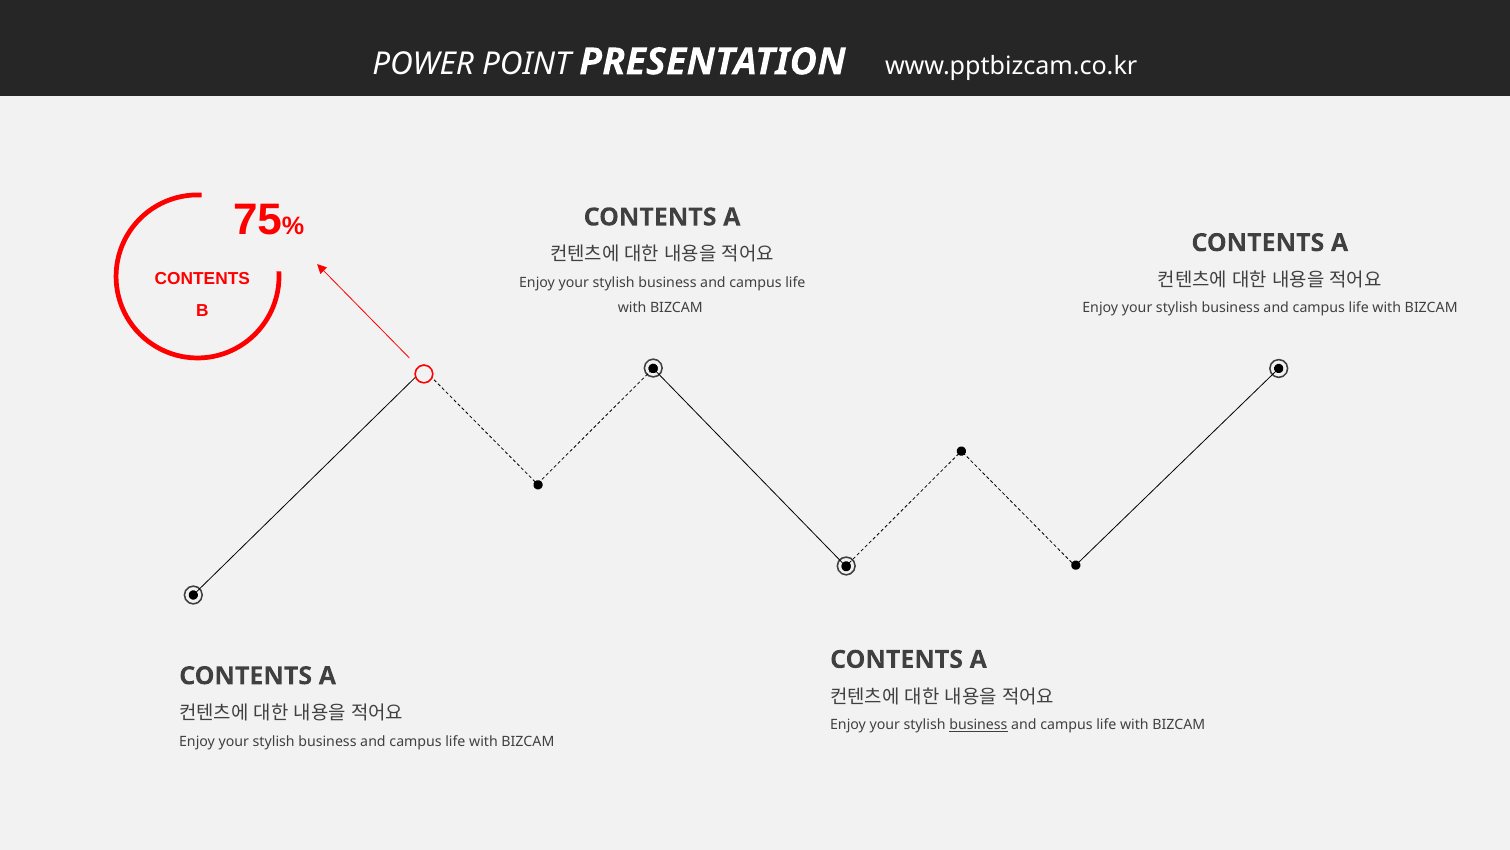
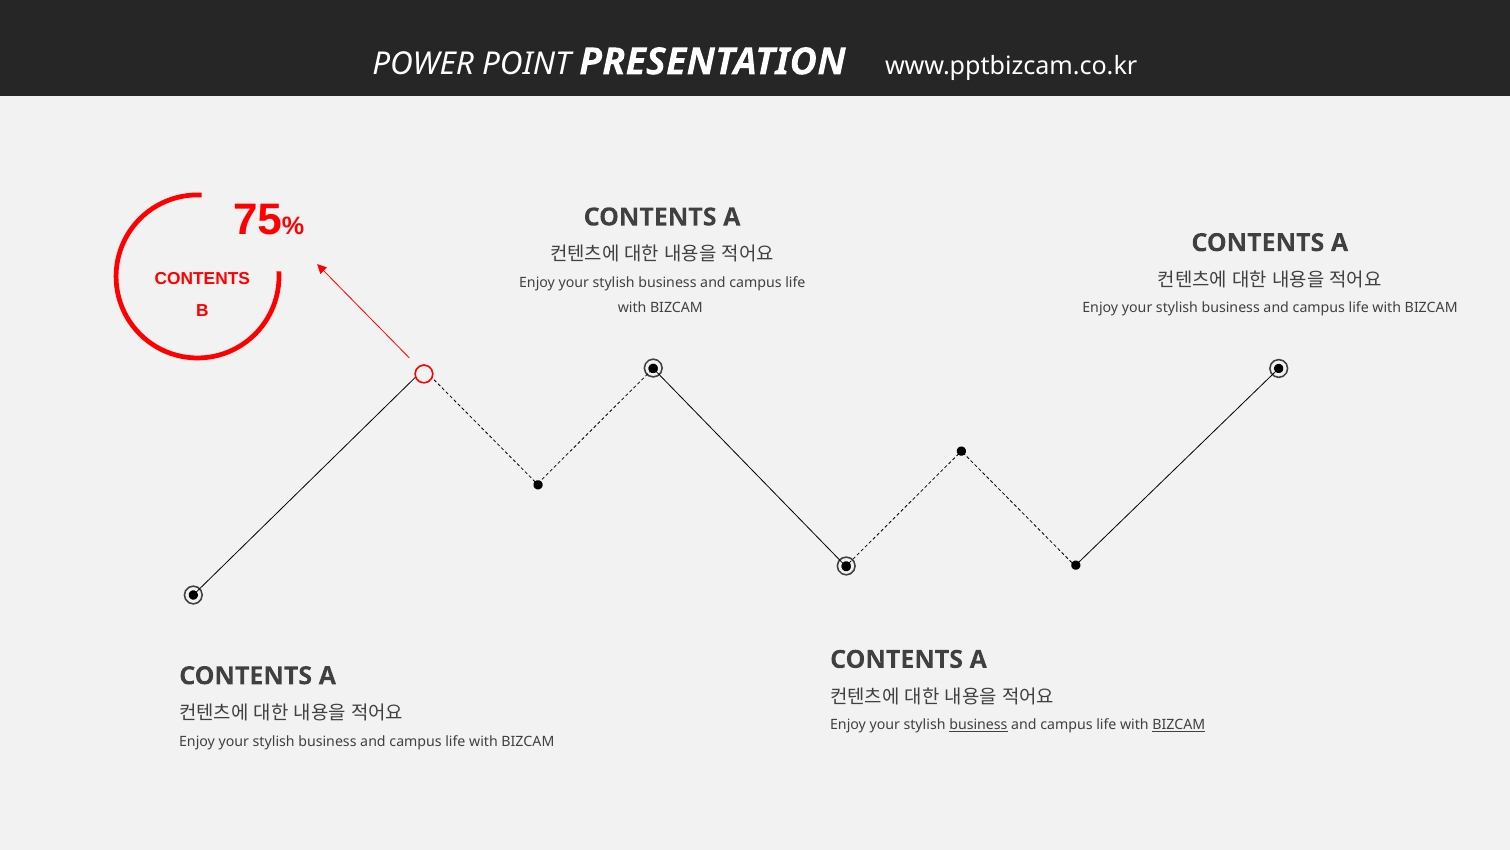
BIZCAM underline: none -> present (1179, 724)
